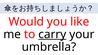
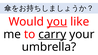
you underline: none -> present (57, 22)
